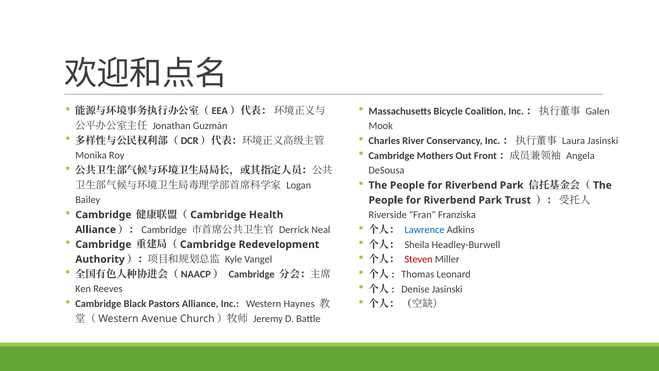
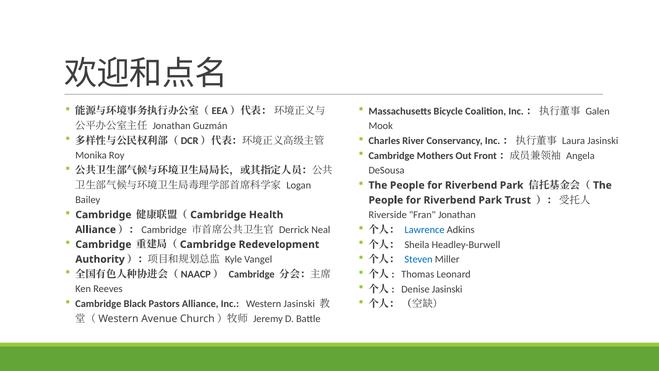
Fran Franziska: Franziska -> Jonathan (457, 215)
Steven colour: red -> blue (419, 259)
Western Haynes: Haynes -> Jasinski (299, 304)
